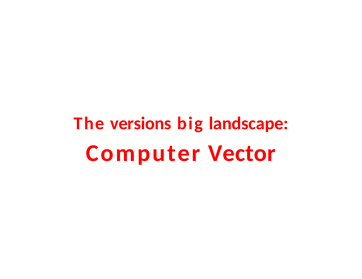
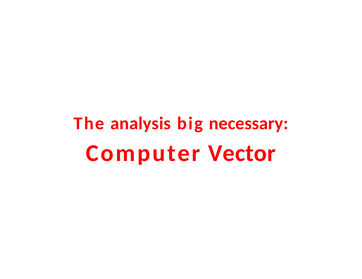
versions: versions -> analysis (141, 124)
landscape: landscape -> necessary (249, 124)
